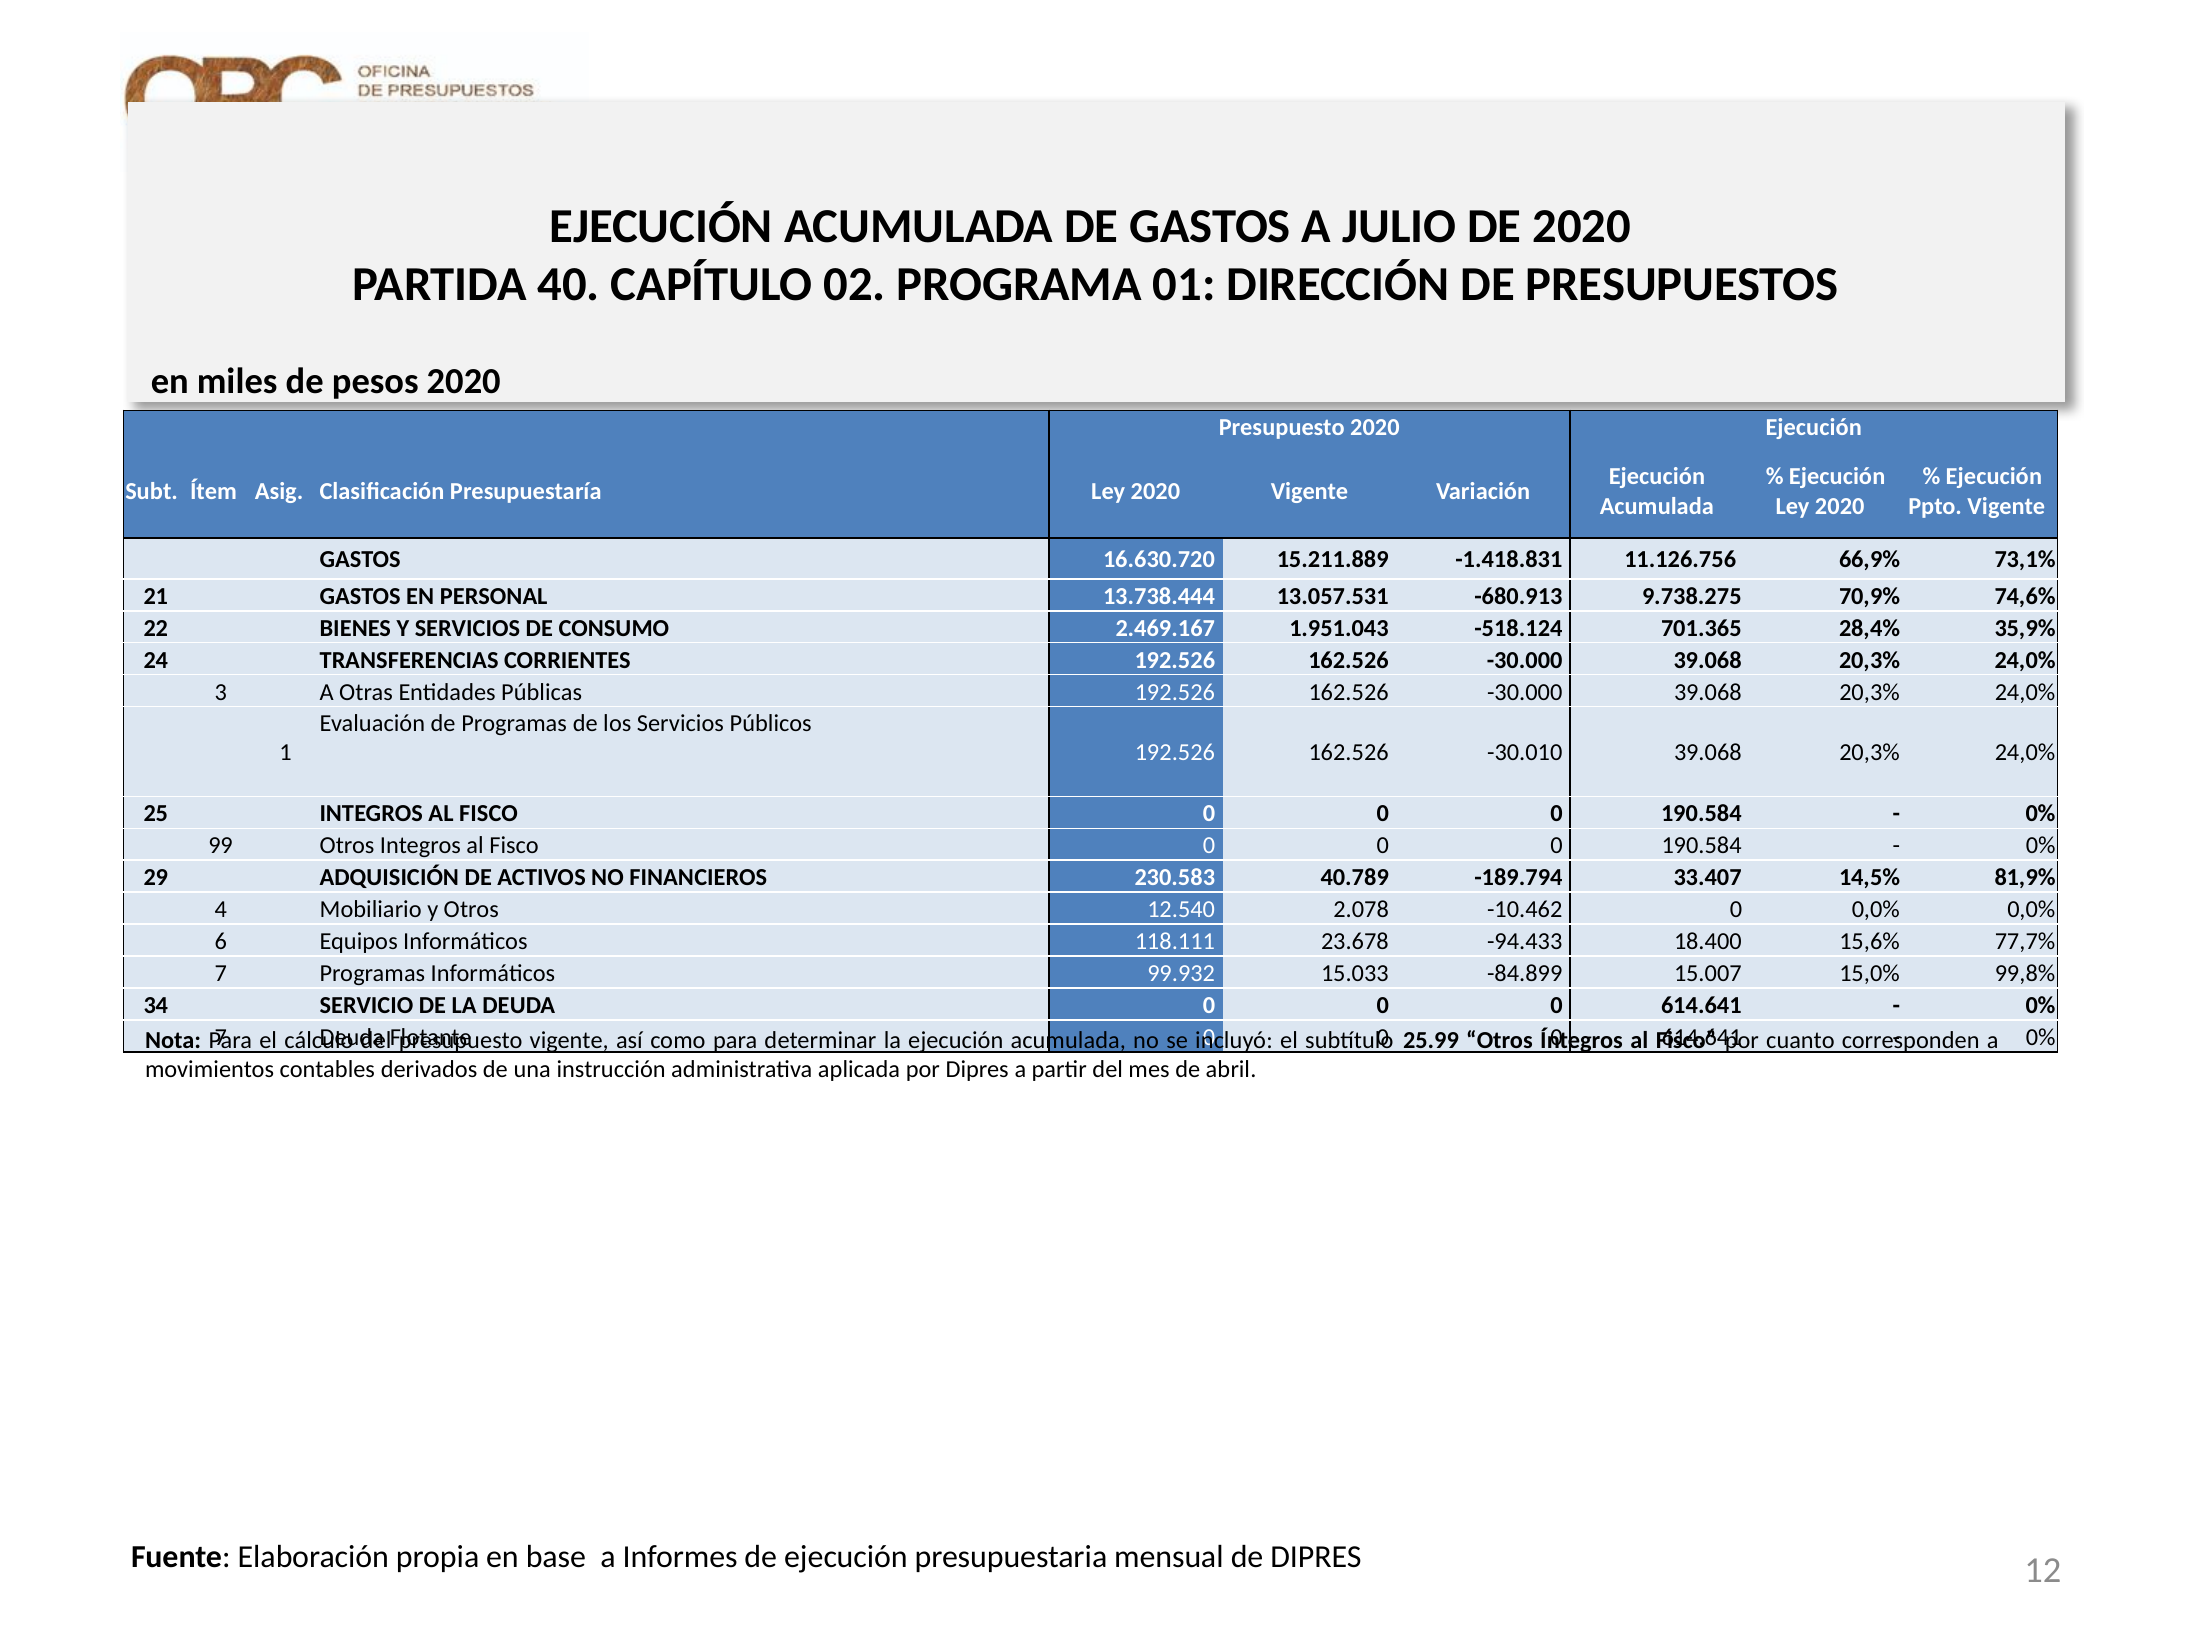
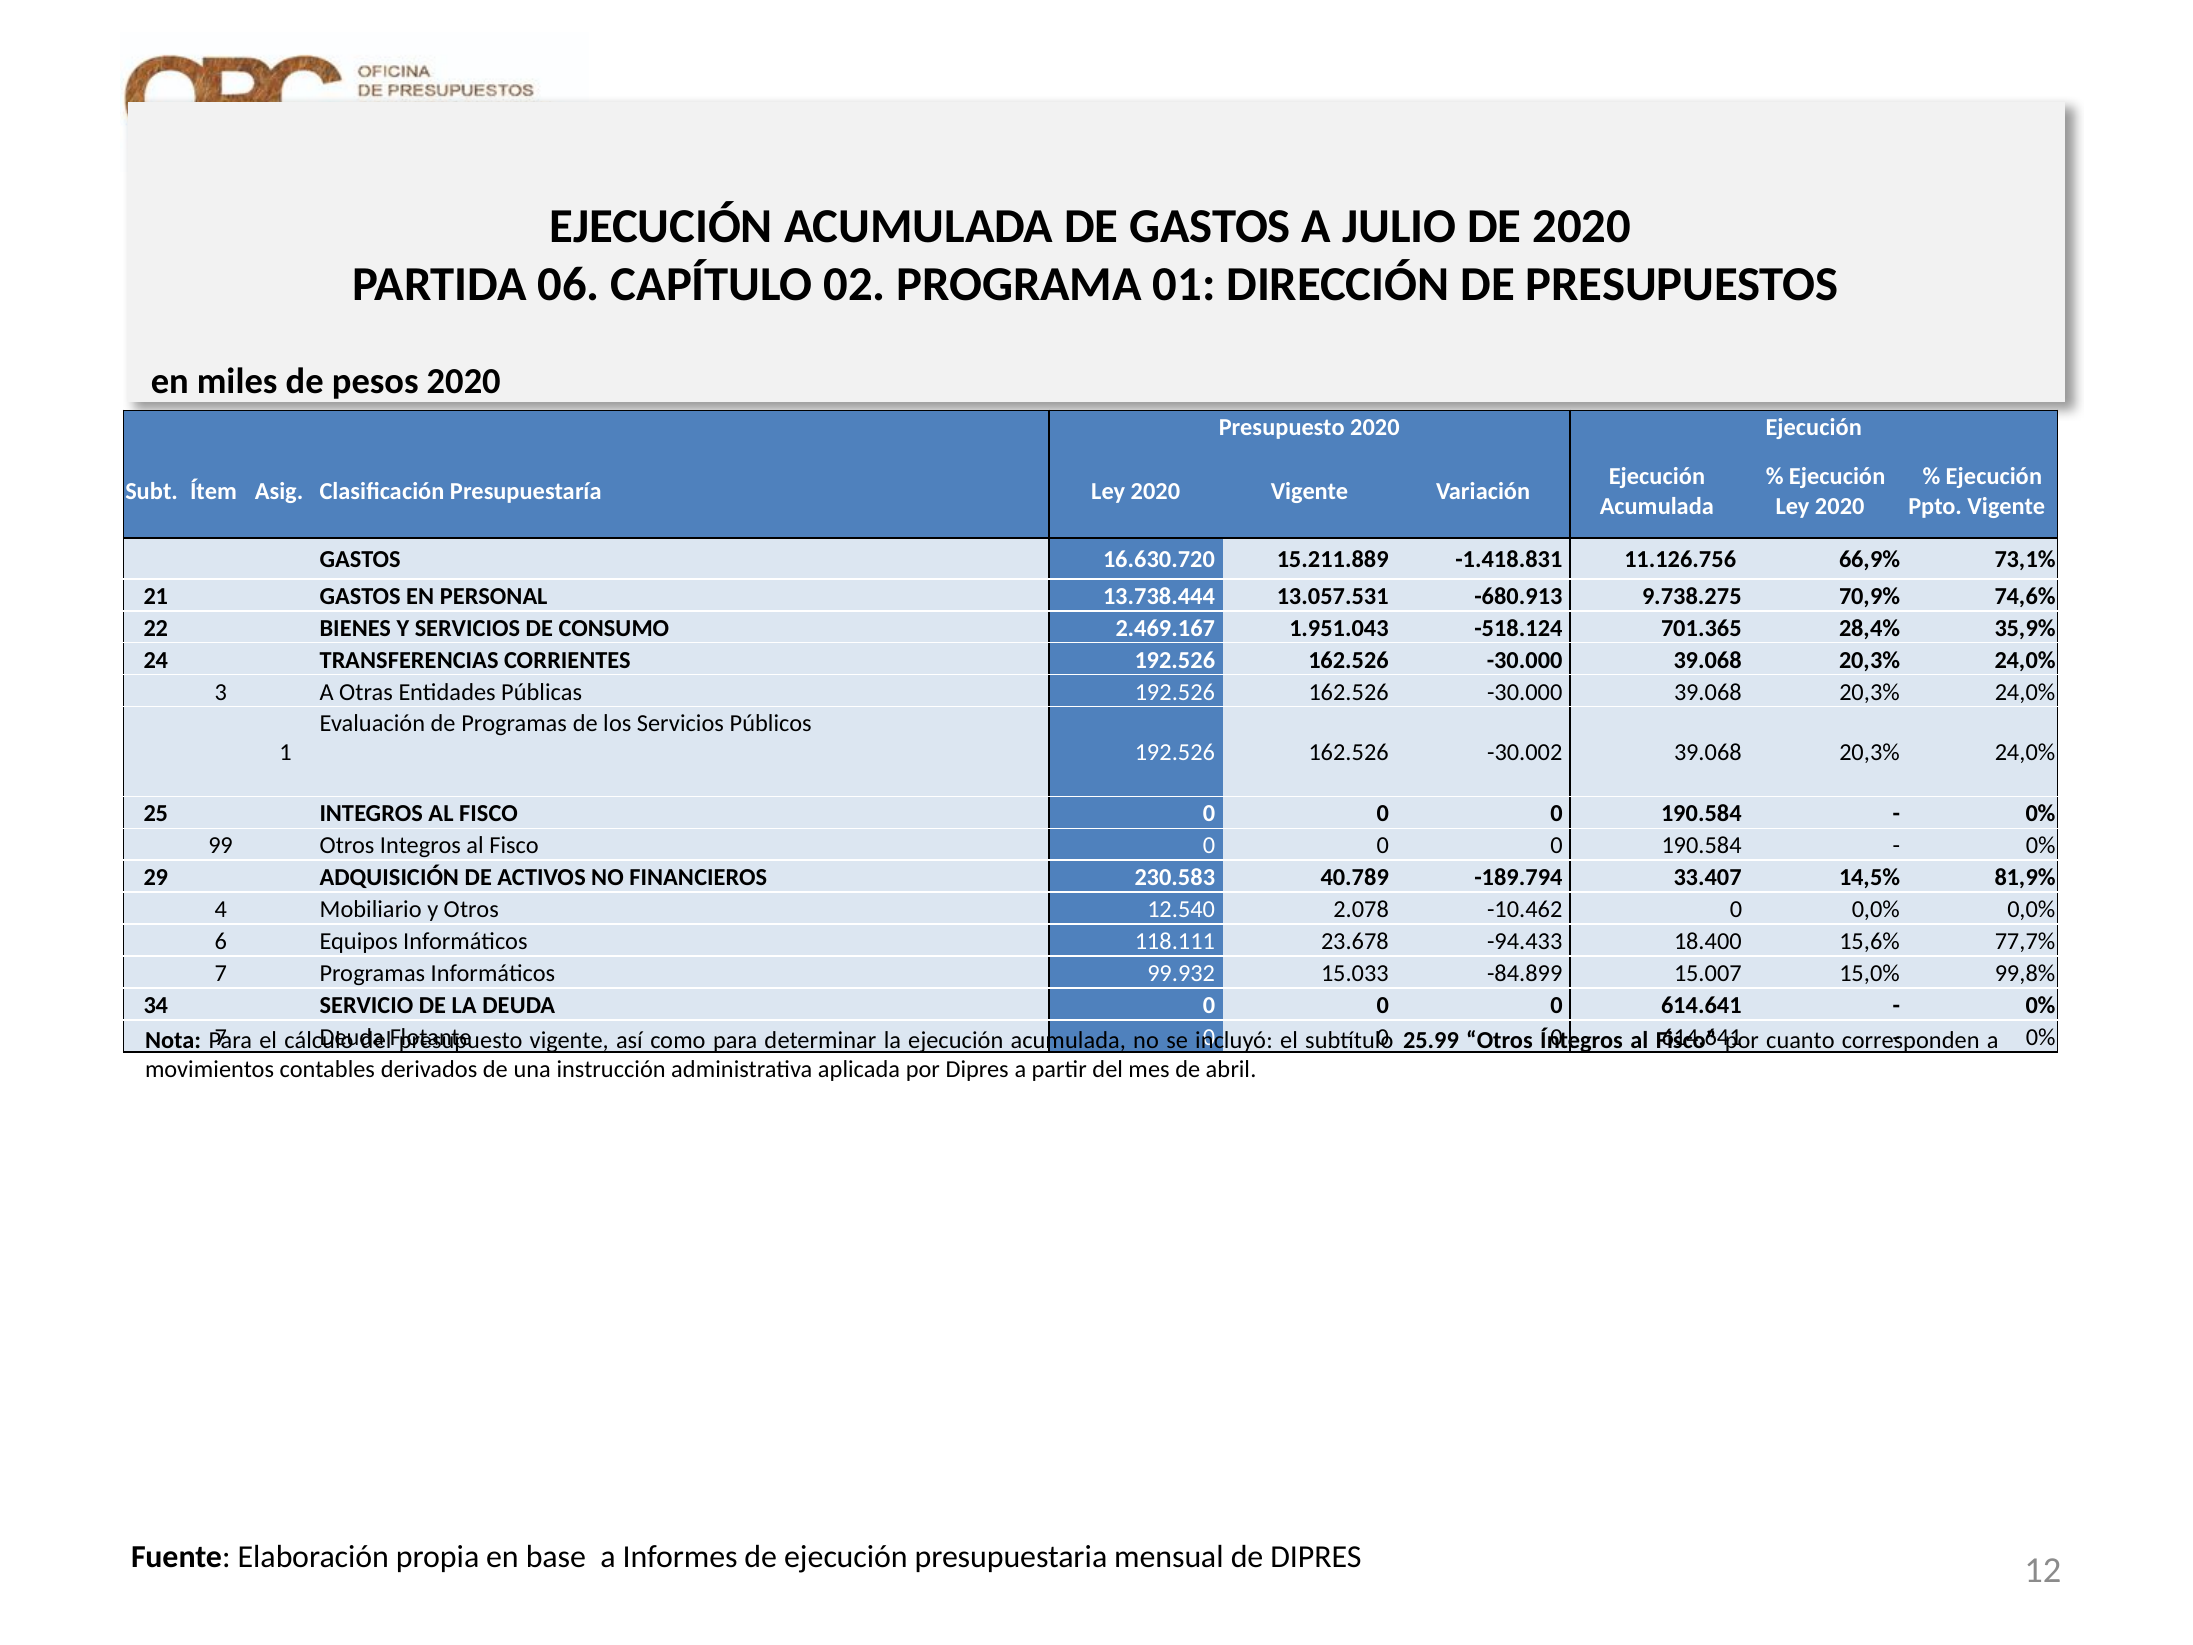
40: 40 -> 06 (569, 284)
-30.010: -30.010 -> -30.002 (1525, 753)
